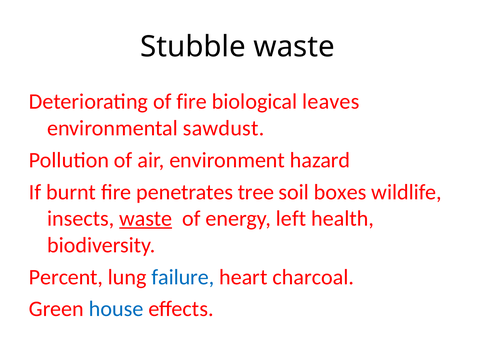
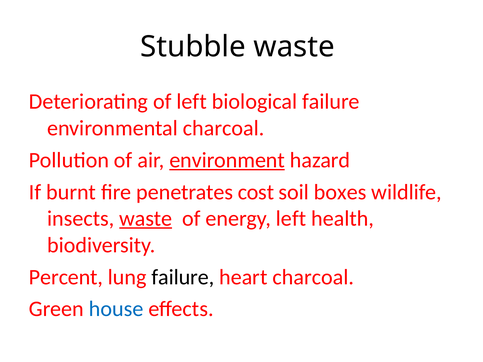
of fire: fire -> left (192, 102)
biological leaves: leaves -> failure (331, 102)
environmental sawdust: sawdust -> charcoal (224, 128)
environment underline: none -> present (227, 160)
tree: tree -> cost (256, 192)
failure colour: blue -> black (183, 277)
